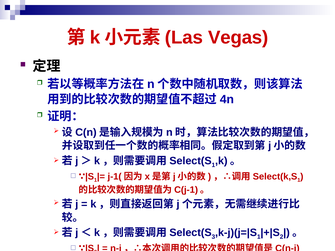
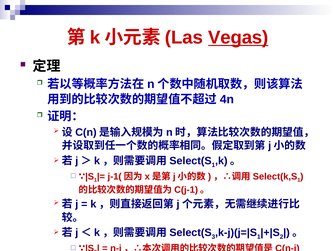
Vegas underline: none -> present (238, 38)
